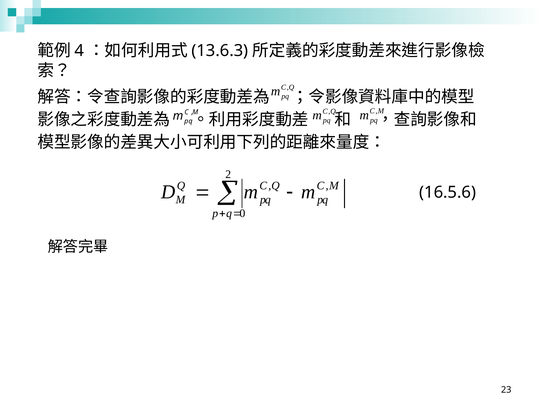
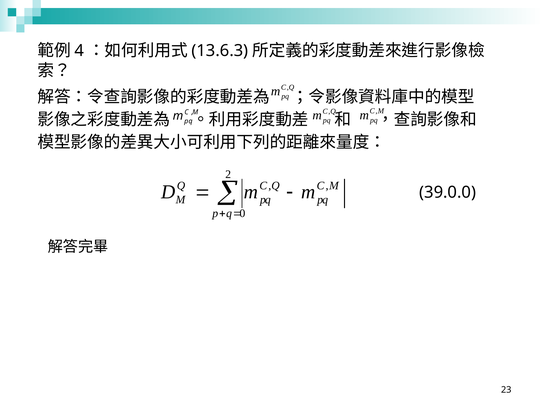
16.5.6: 16.5.6 -> 39.0.0 (448, 192)
